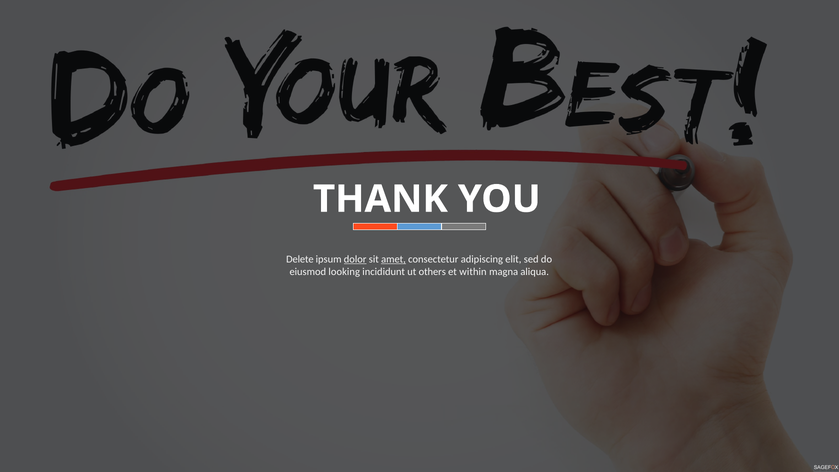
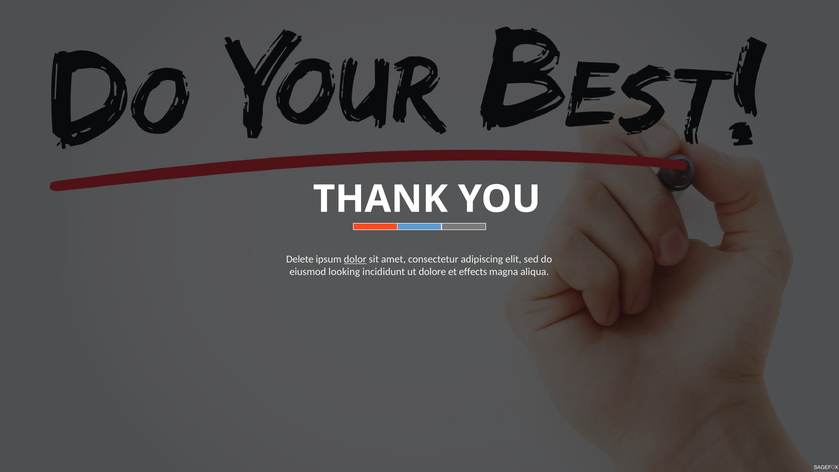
amet underline: present -> none (394, 259)
others: others -> dolore (432, 272)
within: within -> effects (473, 272)
